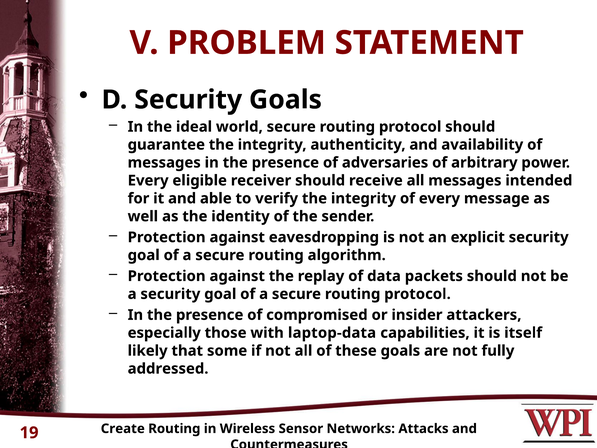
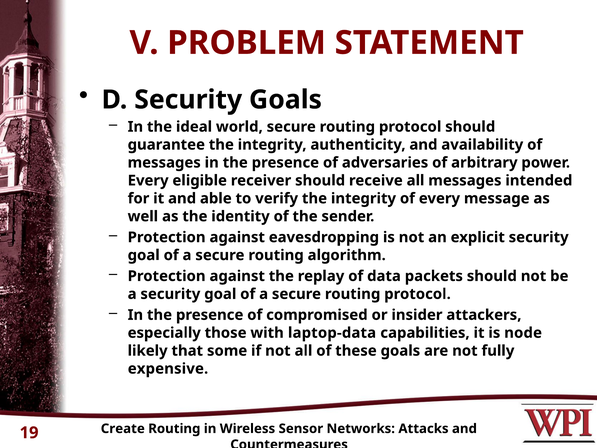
itself: itself -> node (523, 333)
addressed: addressed -> expensive (168, 368)
